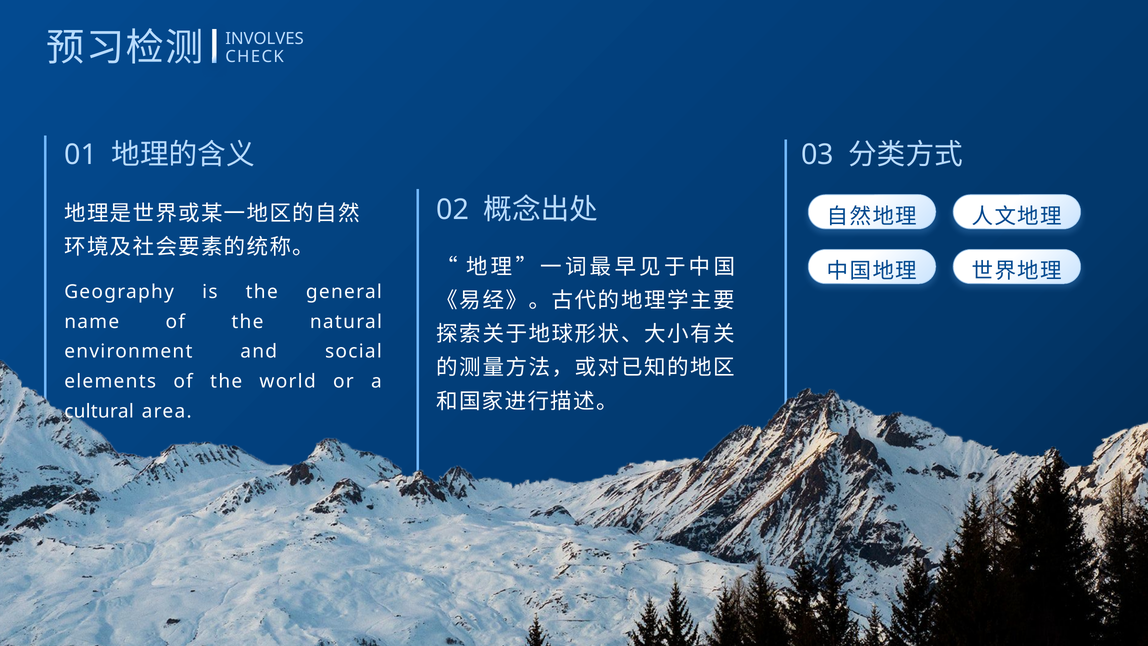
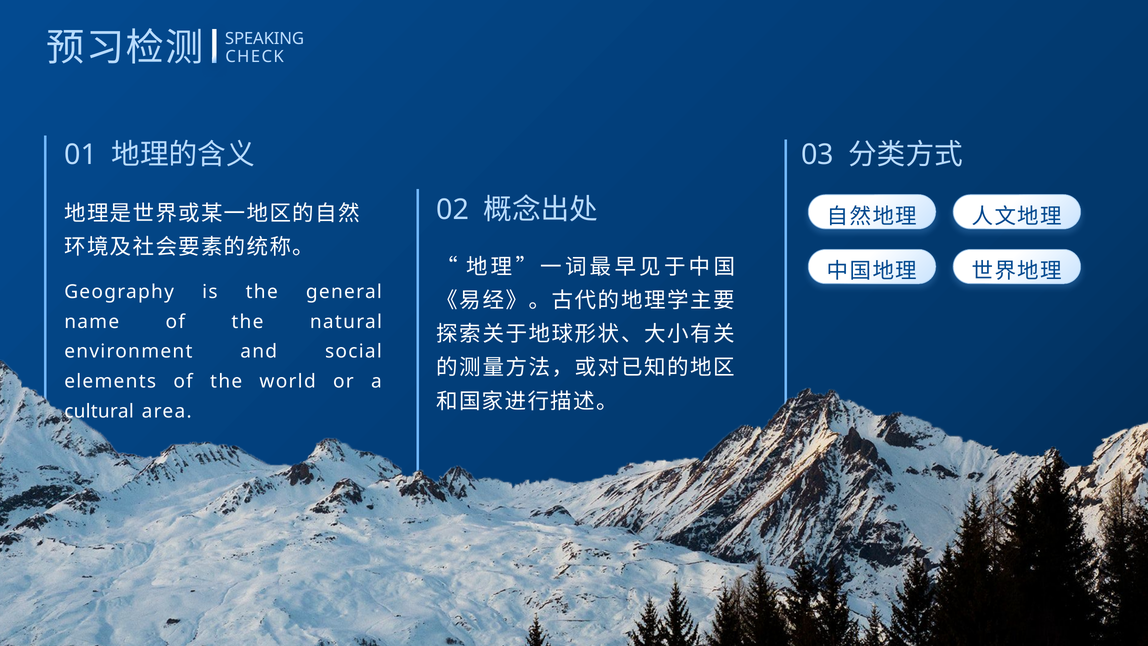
INVOLVES: INVOLVES -> SPEAKING (265, 39)
